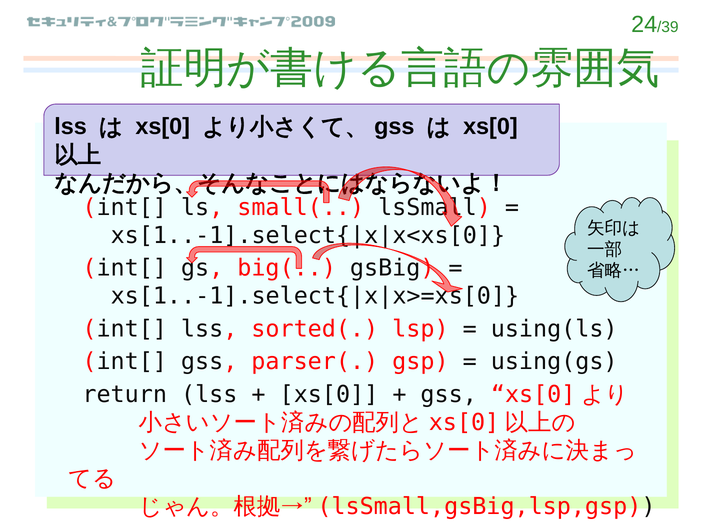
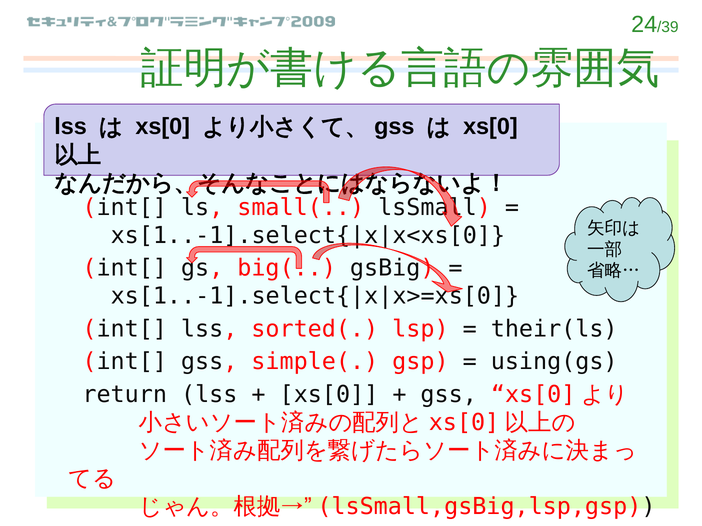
using(ls: using(ls -> their(ls (554, 329)
parser(: parser( -> simple( (315, 362)
